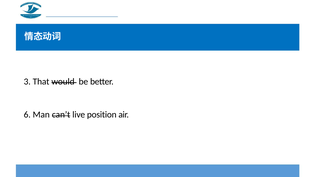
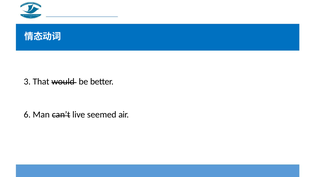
position: position -> seemed (102, 115)
